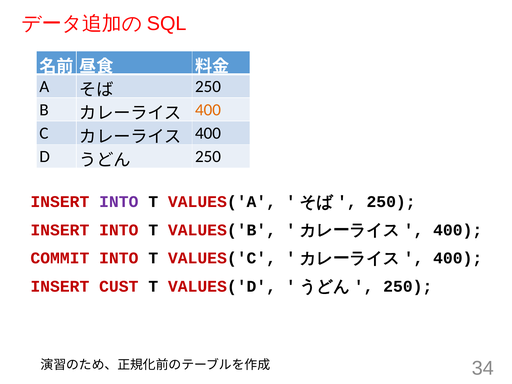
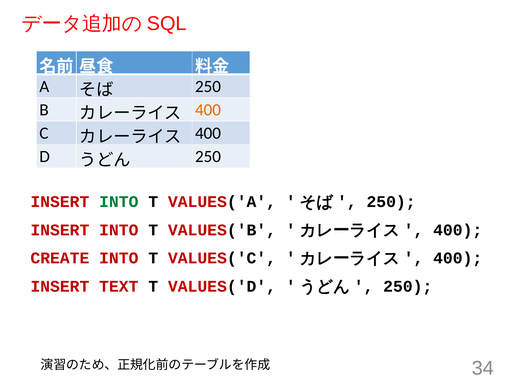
INTO colour: purple -> green (119, 202)
COMMIT: COMMIT -> CREATE (60, 258)
CUST: CUST -> TEXT (119, 286)
